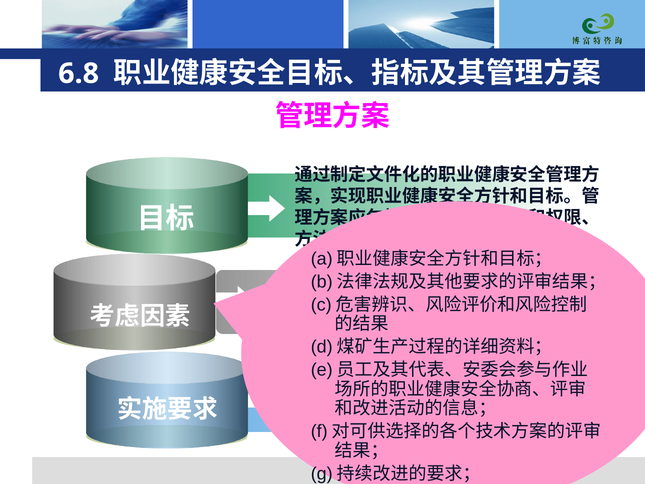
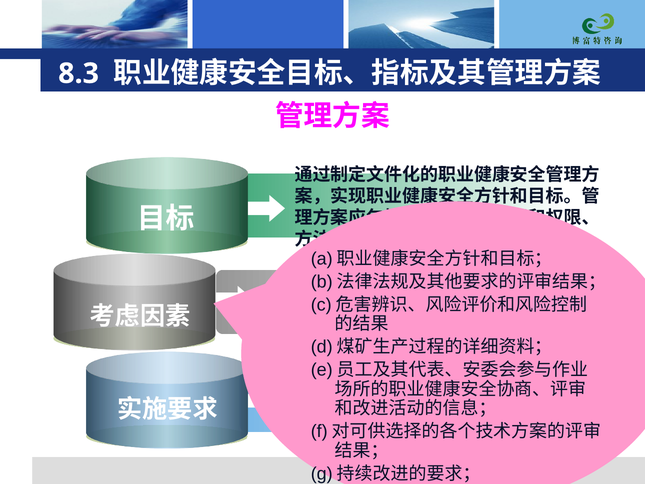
6.8: 6.8 -> 8.3 (79, 73)
